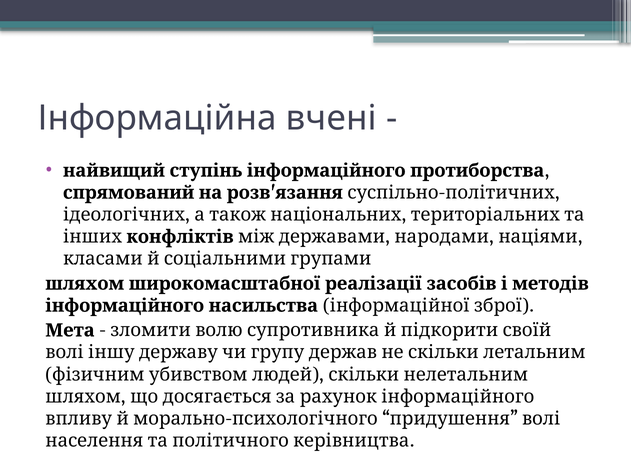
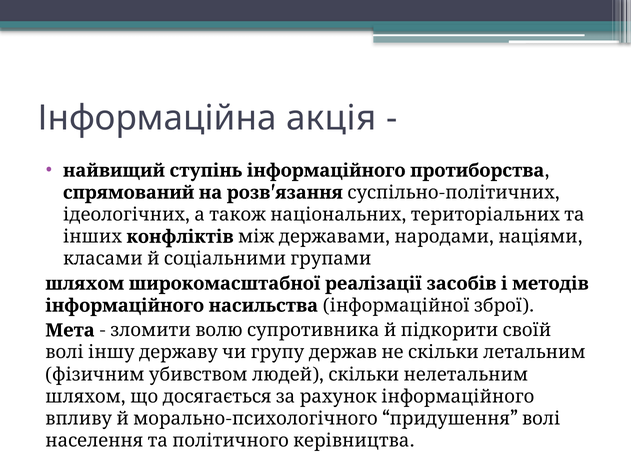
вчені: вчені -> акція (331, 118)
